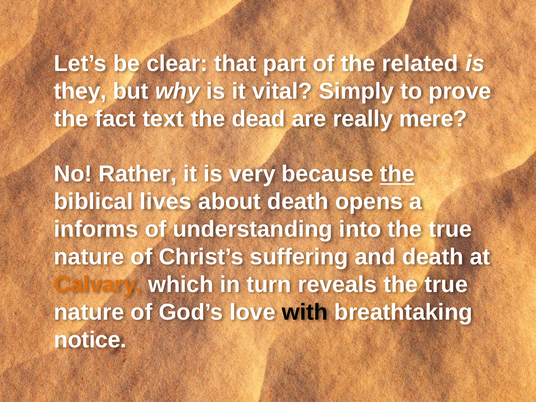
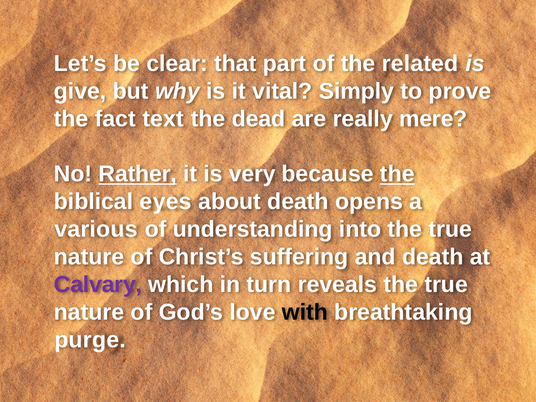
they: they -> give (80, 91)
Rather underline: none -> present (138, 174)
lives: lives -> eyes (166, 202)
informs: informs -> various (96, 229)
Calvary colour: orange -> purple (98, 285)
notice: notice -> purge (90, 340)
